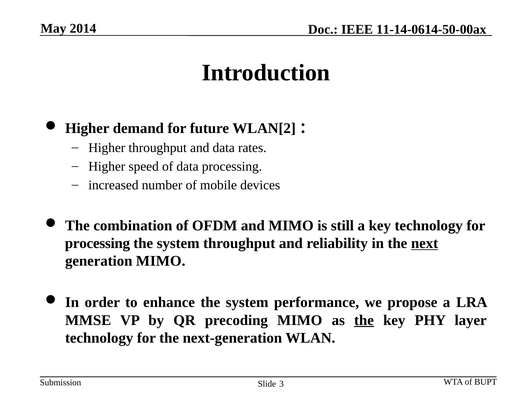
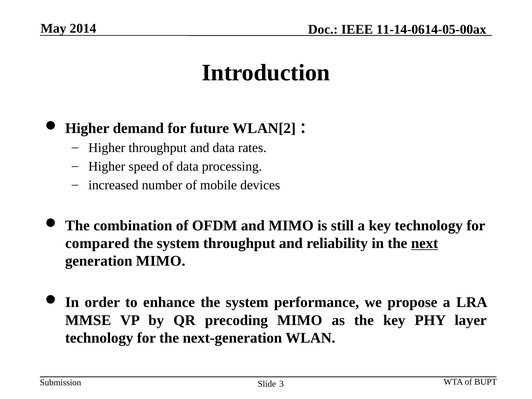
11-14-0614-50-00ax: 11-14-0614-50-00ax -> 11-14-0614-05-00ax (431, 29)
processing: processing -> compared (97, 243)
the underline: present -> none (364, 320)
